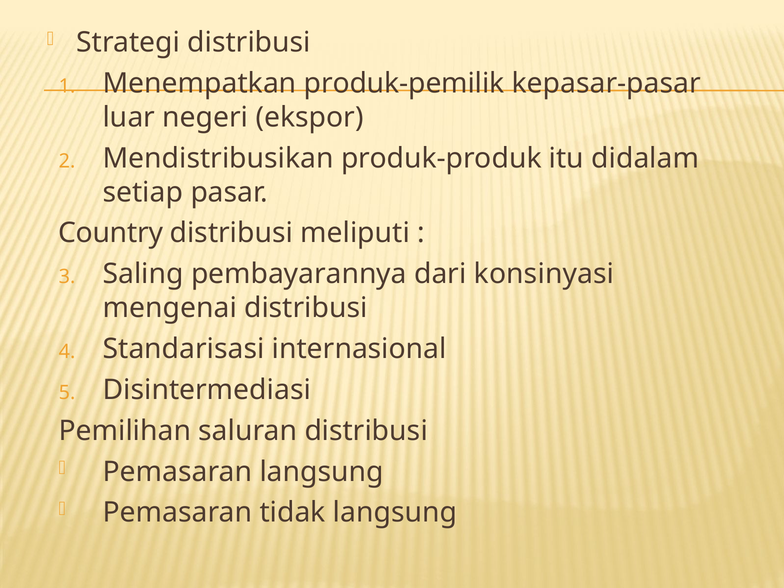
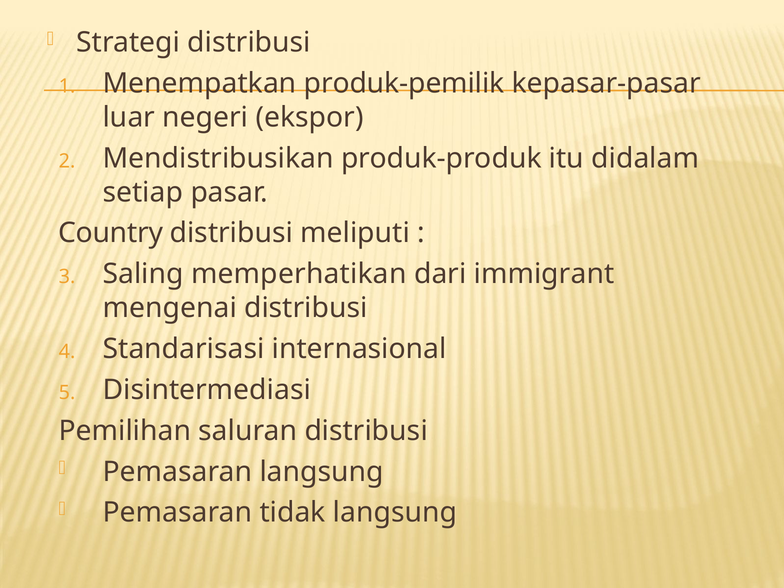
pembayarannya: pembayarannya -> memperhatikan (299, 274)
konsinyasi: konsinyasi -> immigrant (544, 274)
